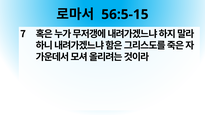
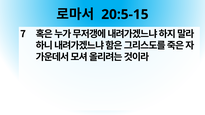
56:5-15: 56:5-15 -> 20:5-15 (125, 15)
